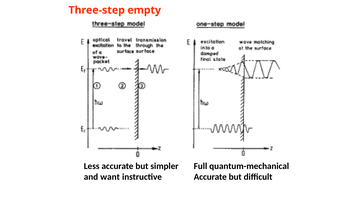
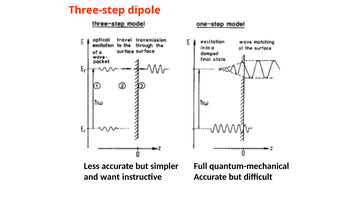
empty: empty -> dipole (144, 10)
